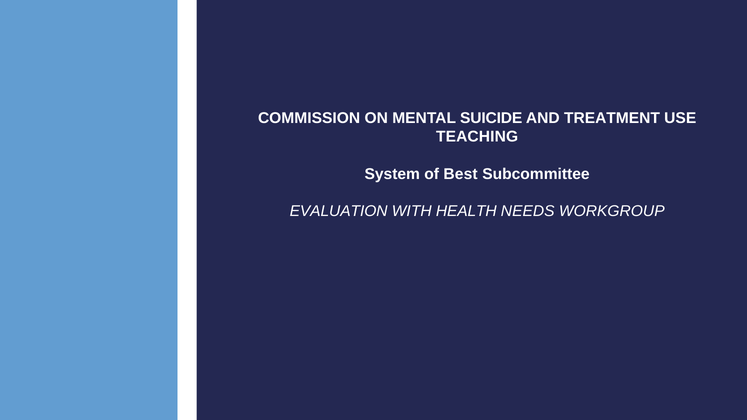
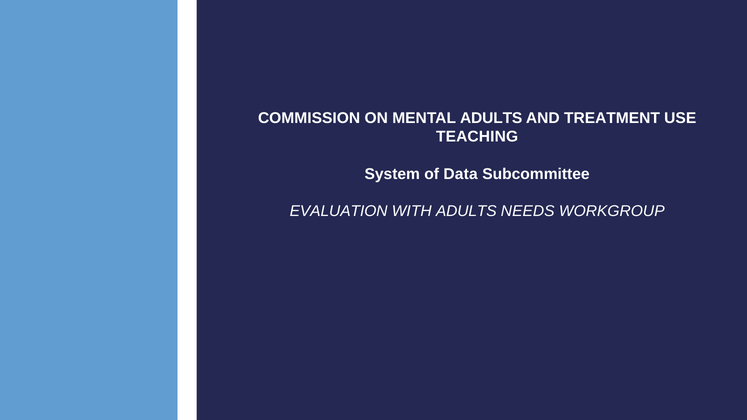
MENTAL SUICIDE: SUICIDE -> ADULTS (491, 118)
Best: Best -> Data (461, 174)
WITH HEALTH: HEALTH -> ADULTS (466, 211)
